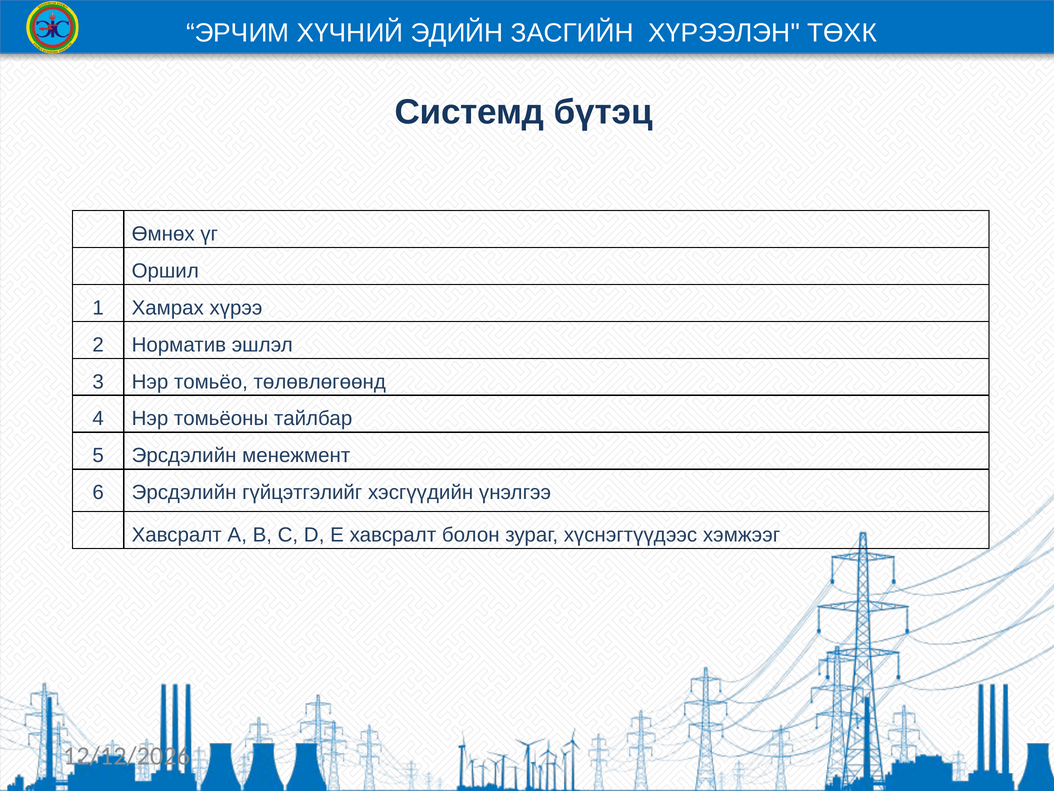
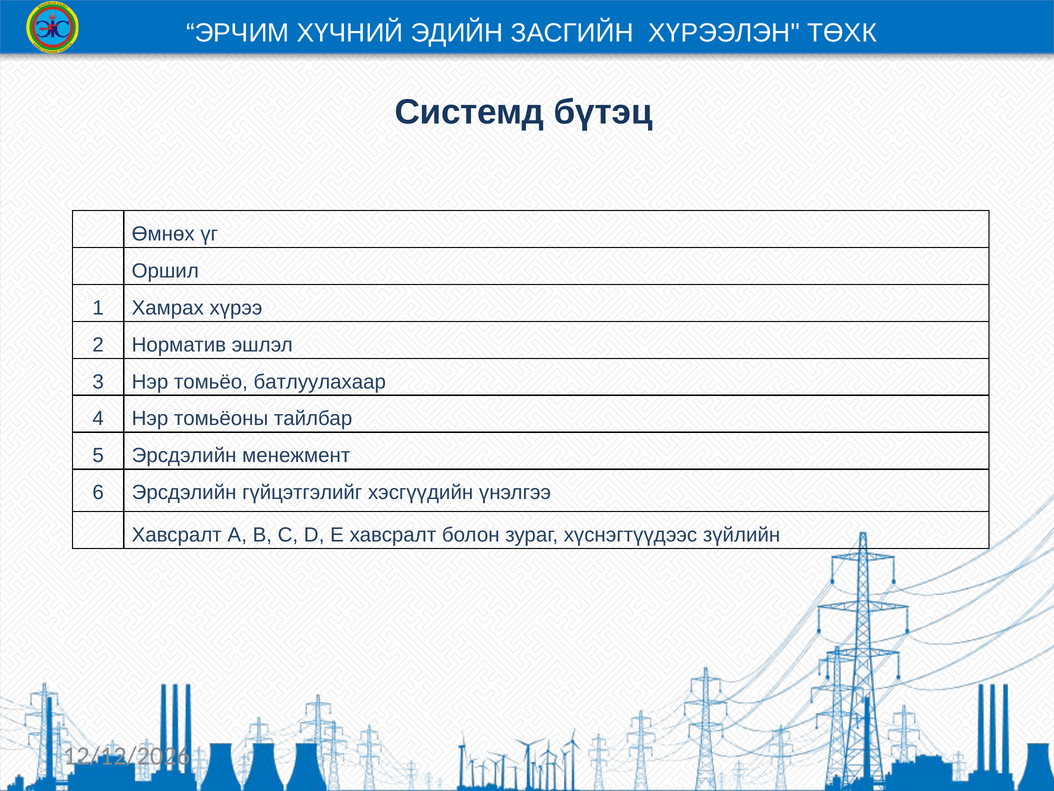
төлөвлөгөөнд: төлөвлөгөөнд -> батлуулахаар (320, 382)
хэмжээг: хэмжээг -> зүйлийн (742, 534)
